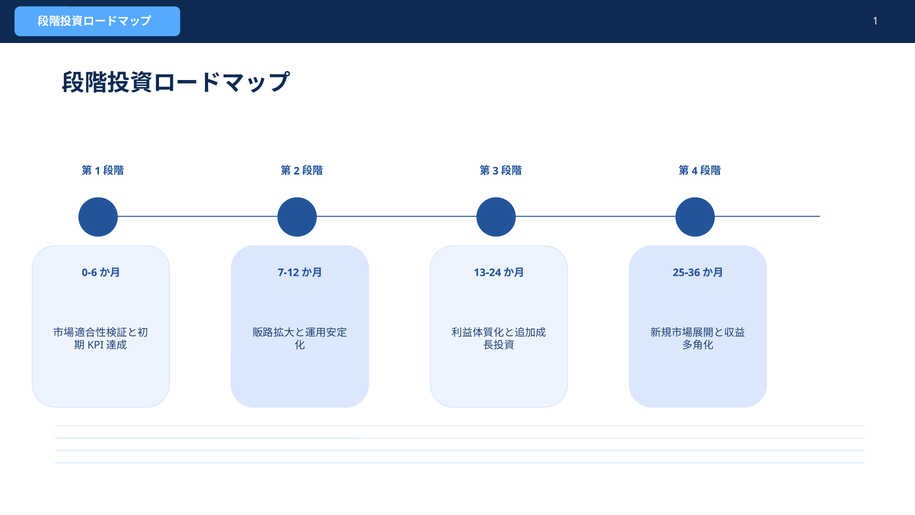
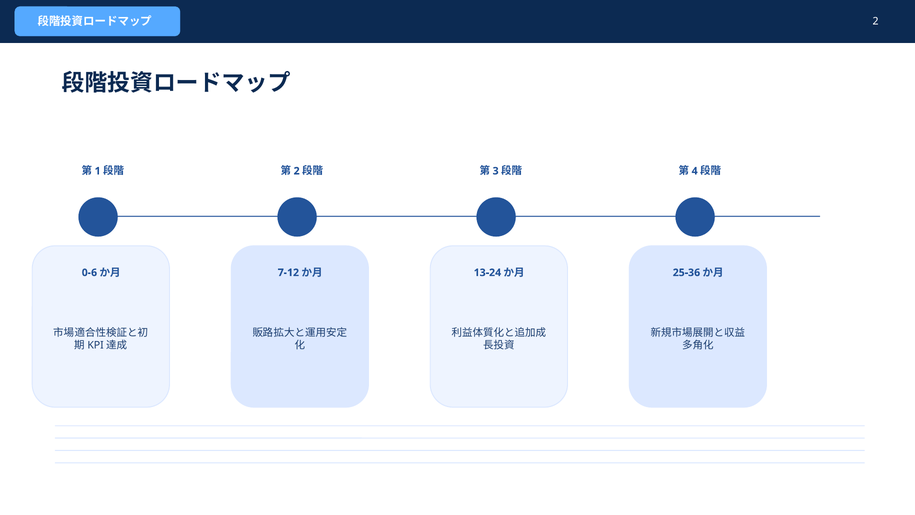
1: 1 -> 2 (876, 21)
